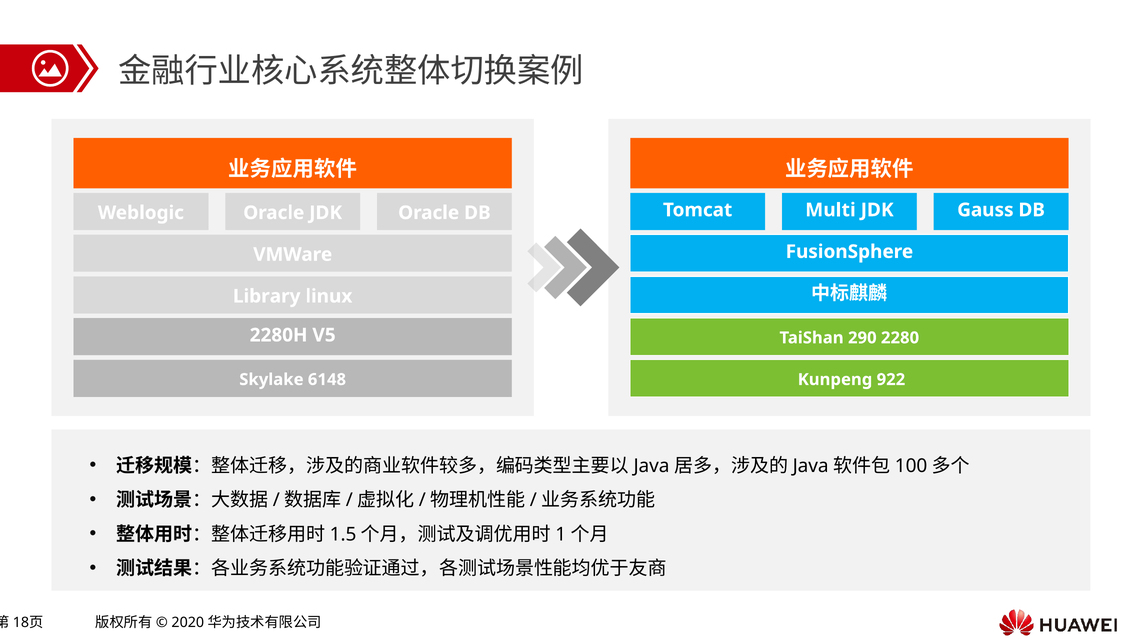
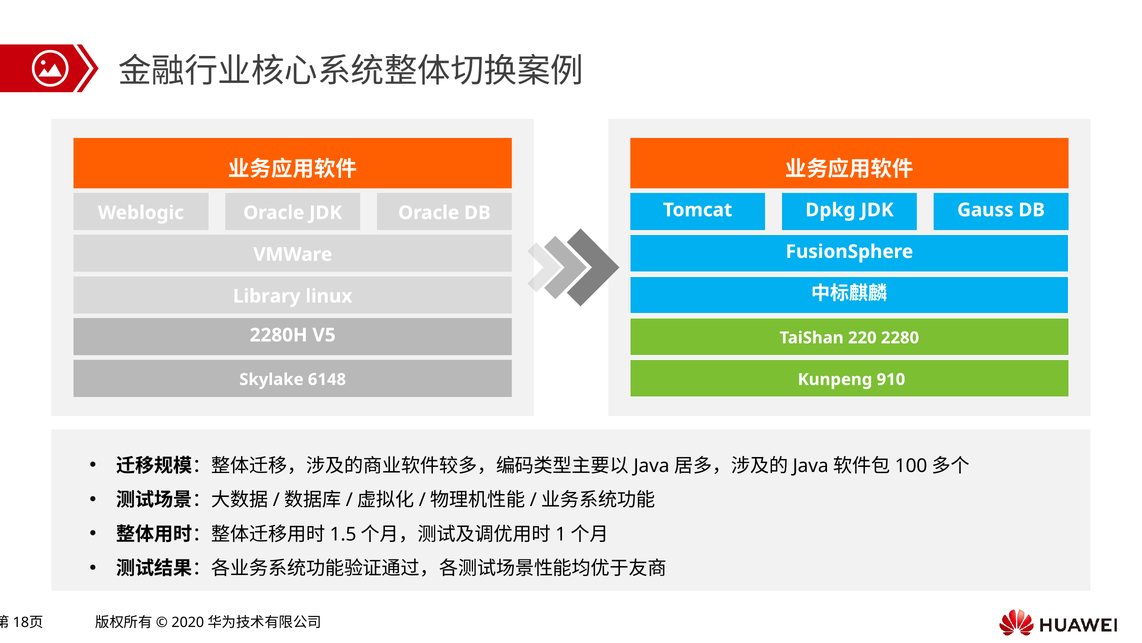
Multi: Multi -> Dpkg (830, 210)
290: 290 -> 220 (862, 338)
922: 922 -> 910 (891, 379)
